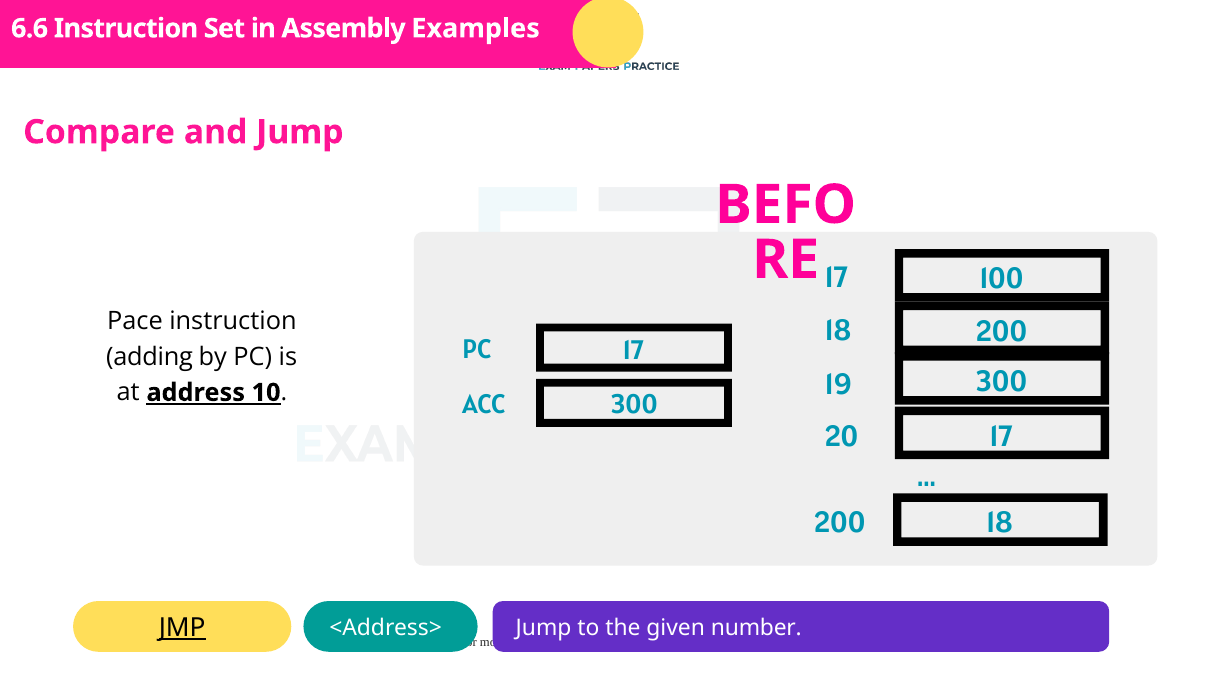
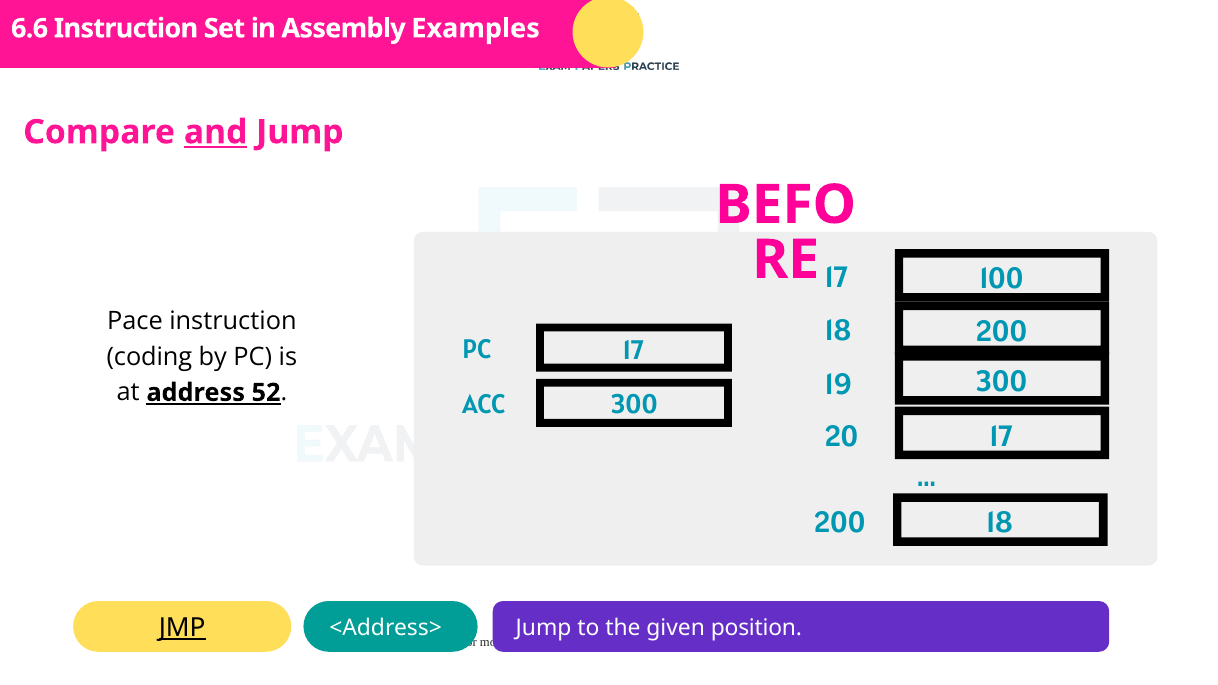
and underline: none -> present (216, 132)
adding: adding -> coding (149, 357)
10: 10 -> 52 (266, 393)
number: number -> position (756, 628)
